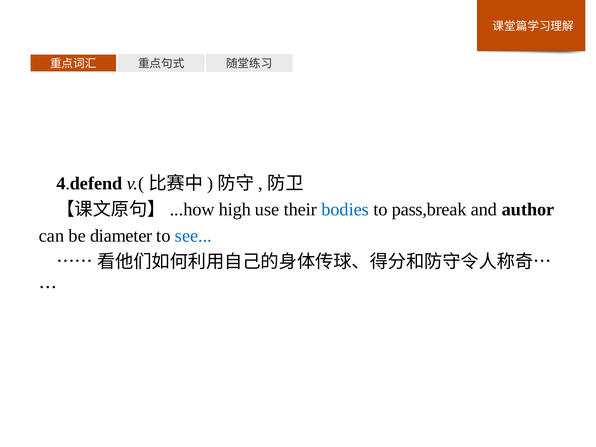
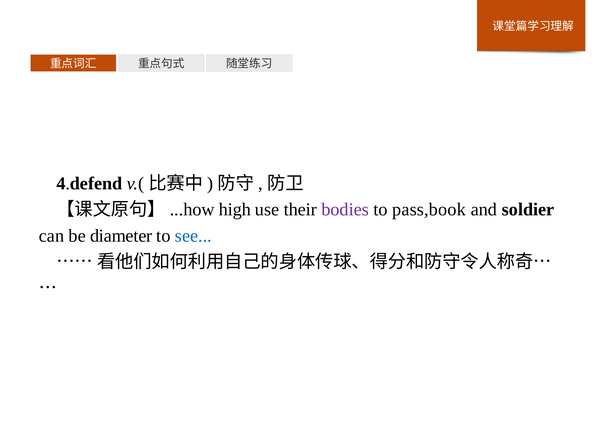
bodies colour: blue -> purple (345, 210)
pass,break: pass,break -> pass,book (429, 210)
author: author -> soldier (528, 210)
